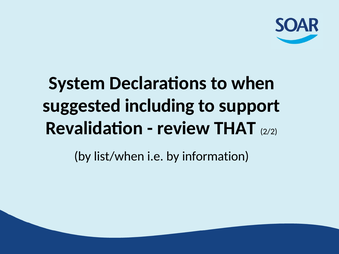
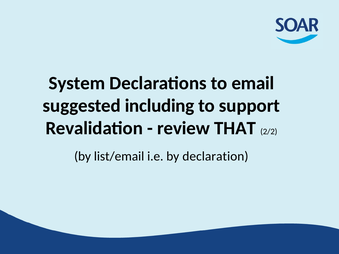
when: when -> email (253, 83)
list/when: list/when -> list/email (119, 156)
information: information -> declaration (215, 156)
